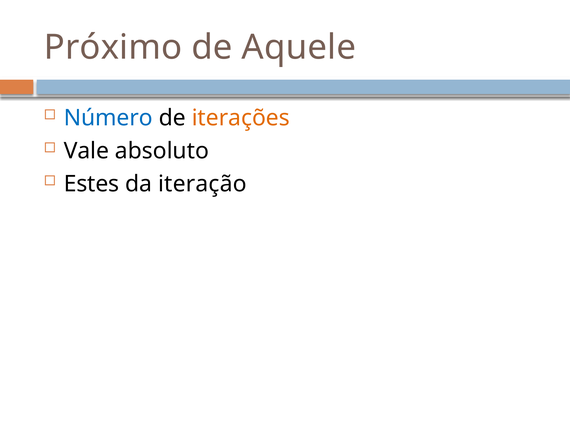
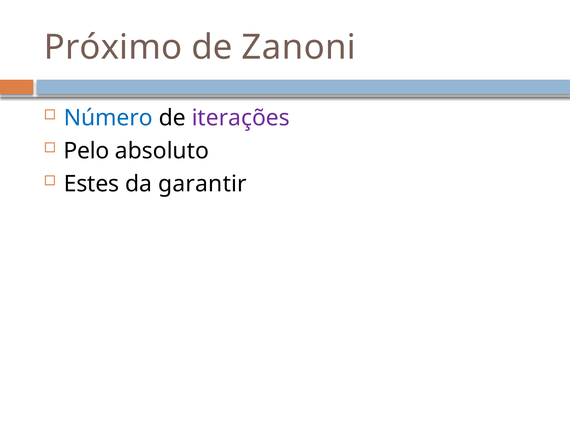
Aquele: Aquele -> Zanoni (299, 48)
iterações colour: orange -> purple (241, 118)
Vale: Vale -> Pelo (86, 151)
iteração: iteração -> garantir (202, 184)
